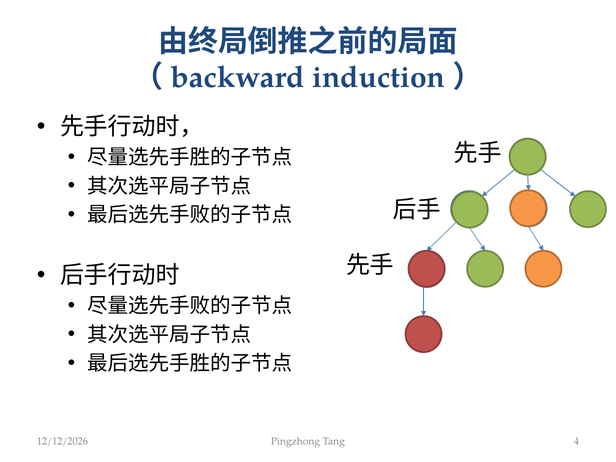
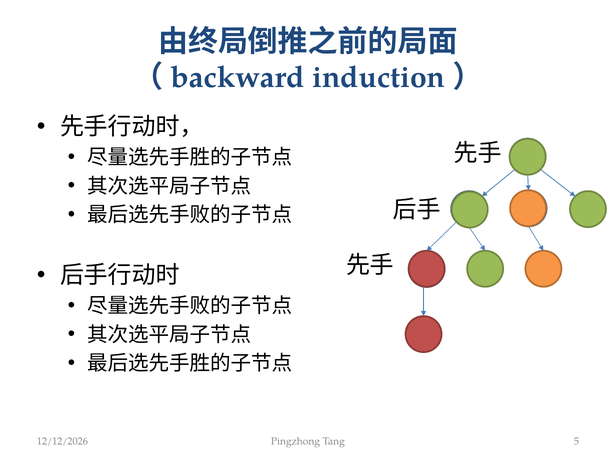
4: 4 -> 5 (576, 441)
